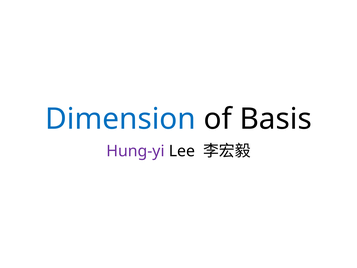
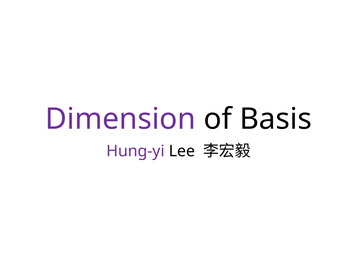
Dimension colour: blue -> purple (121, 119)
